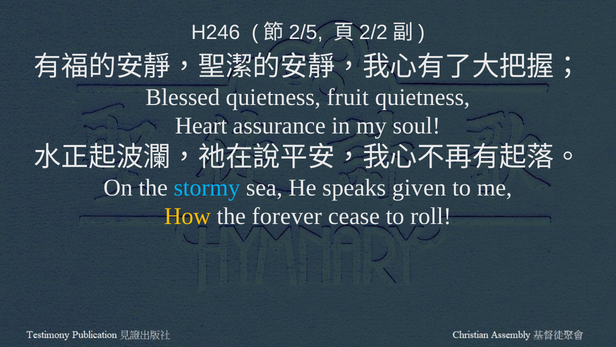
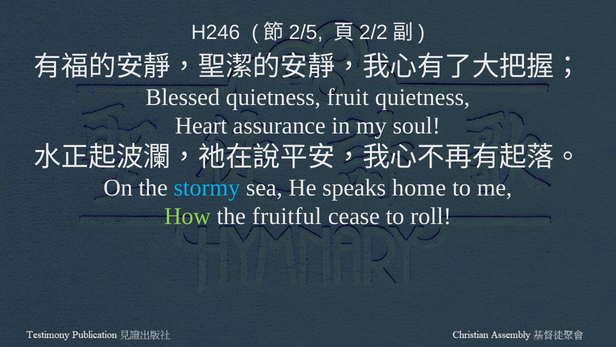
given: given -> home (419, 187)
How colour: yellow -> light green (187, 216)
forever: forever -> fruitful (287, 216)
